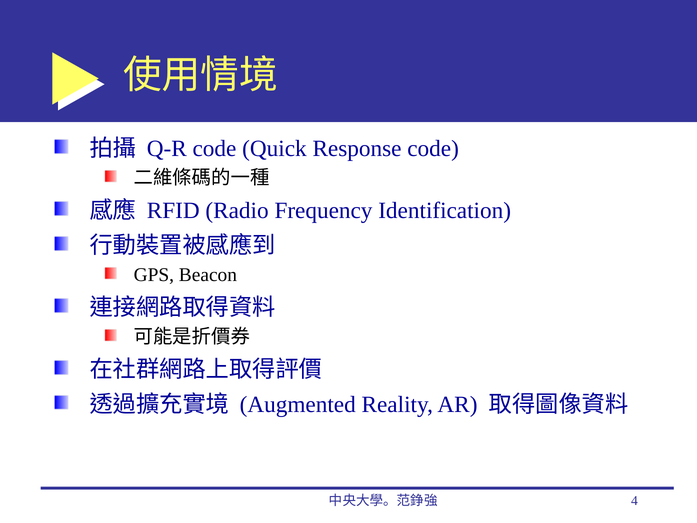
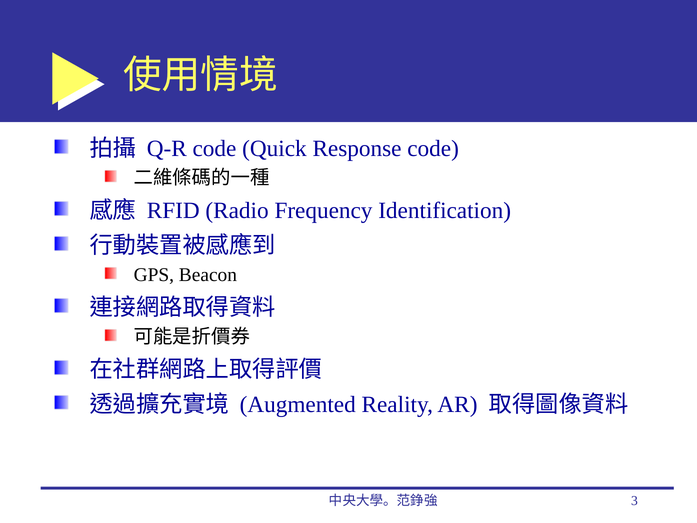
4: 4 -> 3 (634, 500)
